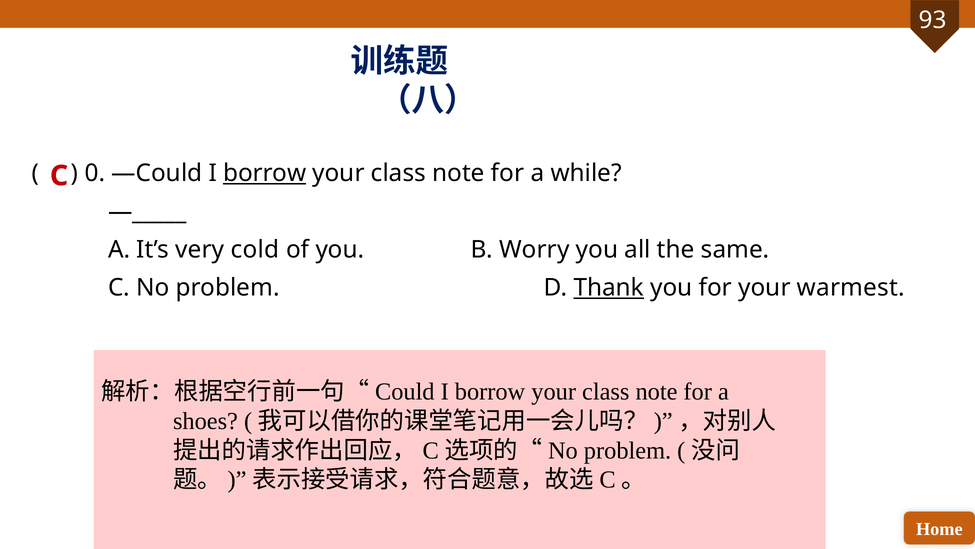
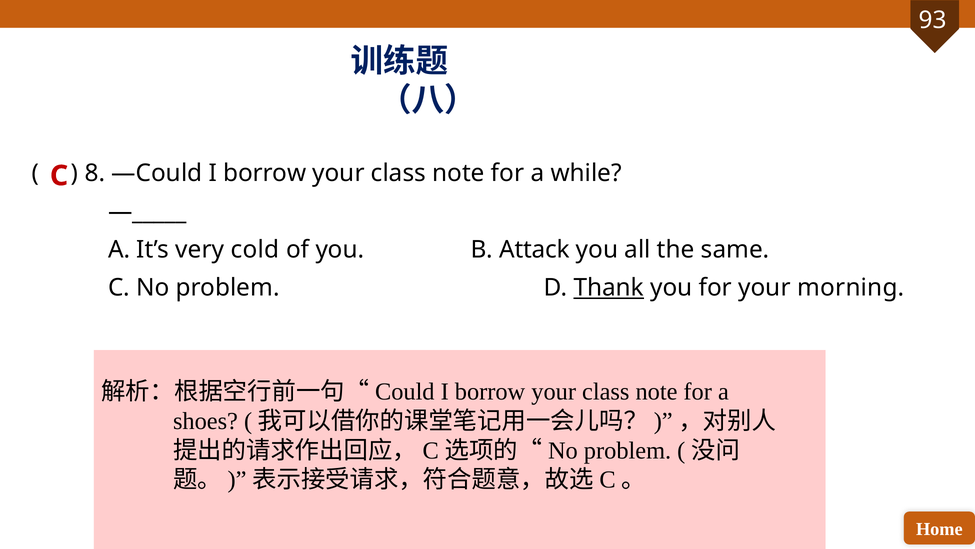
0: 0 -> 8 (95, 173)
borrow underline: present -> none (265, 173)
Worry: Worry -> Attack (534, 249)
warmest: warmest -> morning (851, 287)
